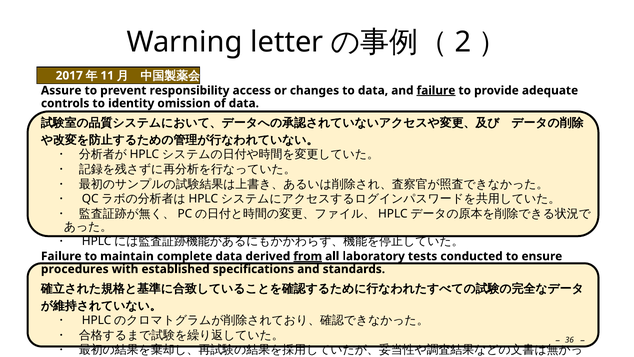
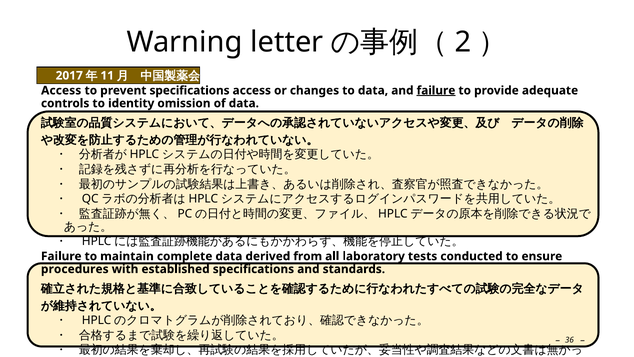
Assure: Assure -> Access (61, 90)
prevent responsibility: responsibility -> specifications (190, 90)
from underline: present -> none (308, 256)
